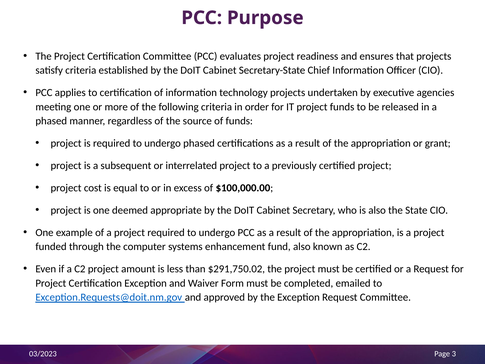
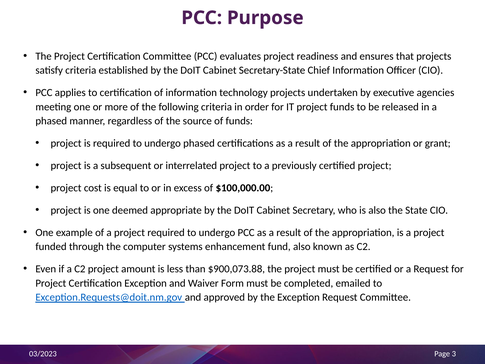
$291,750.02: $291,750.02 -> $900,073.88 (236, 269)
